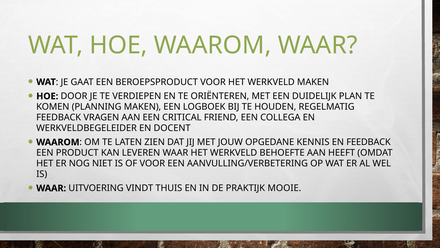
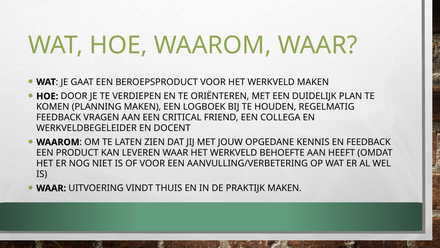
PRAKTIJK MOOIE: MOOIE -> MAKEN (284, 188)
